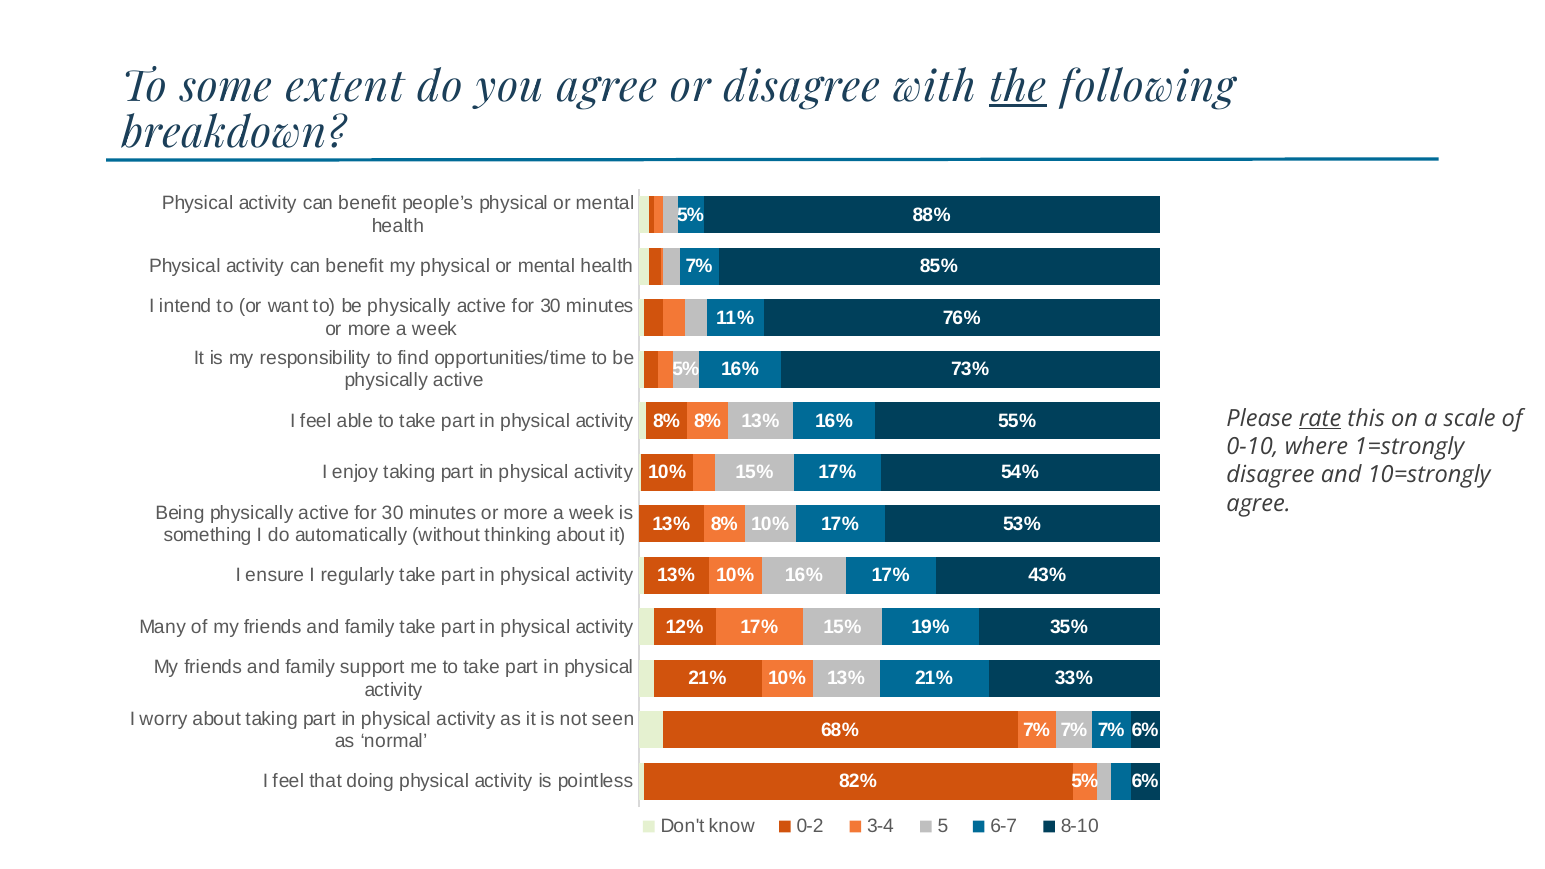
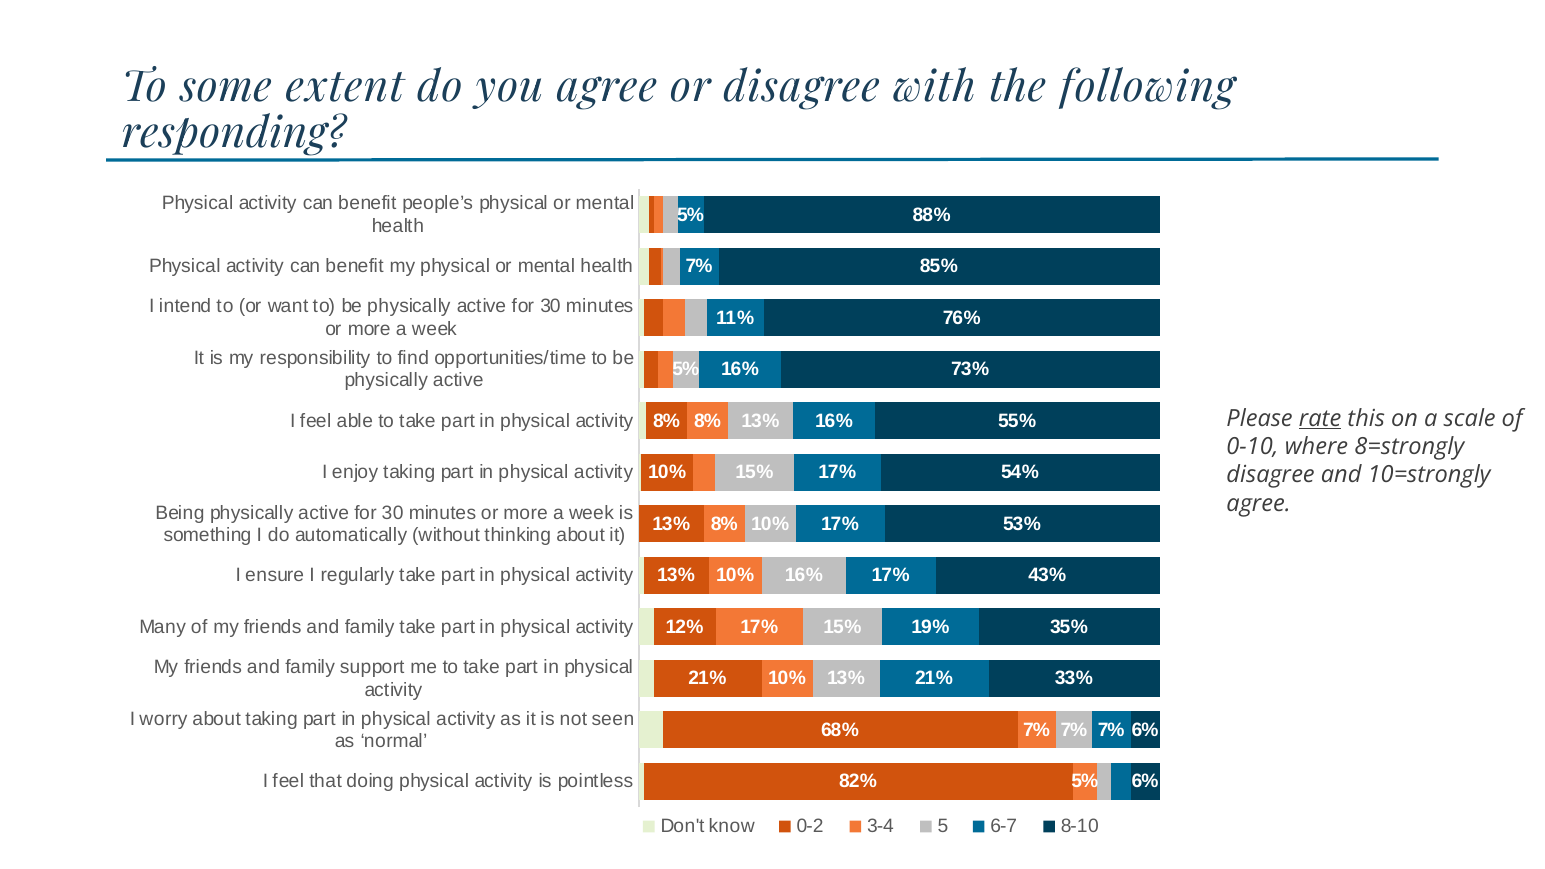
the underline: present -> none (1018, 87)
breakdown: breakdown -> responding (234, 133)
1=strongly: 1=strongly -> 8=strongly (1409, 447)
